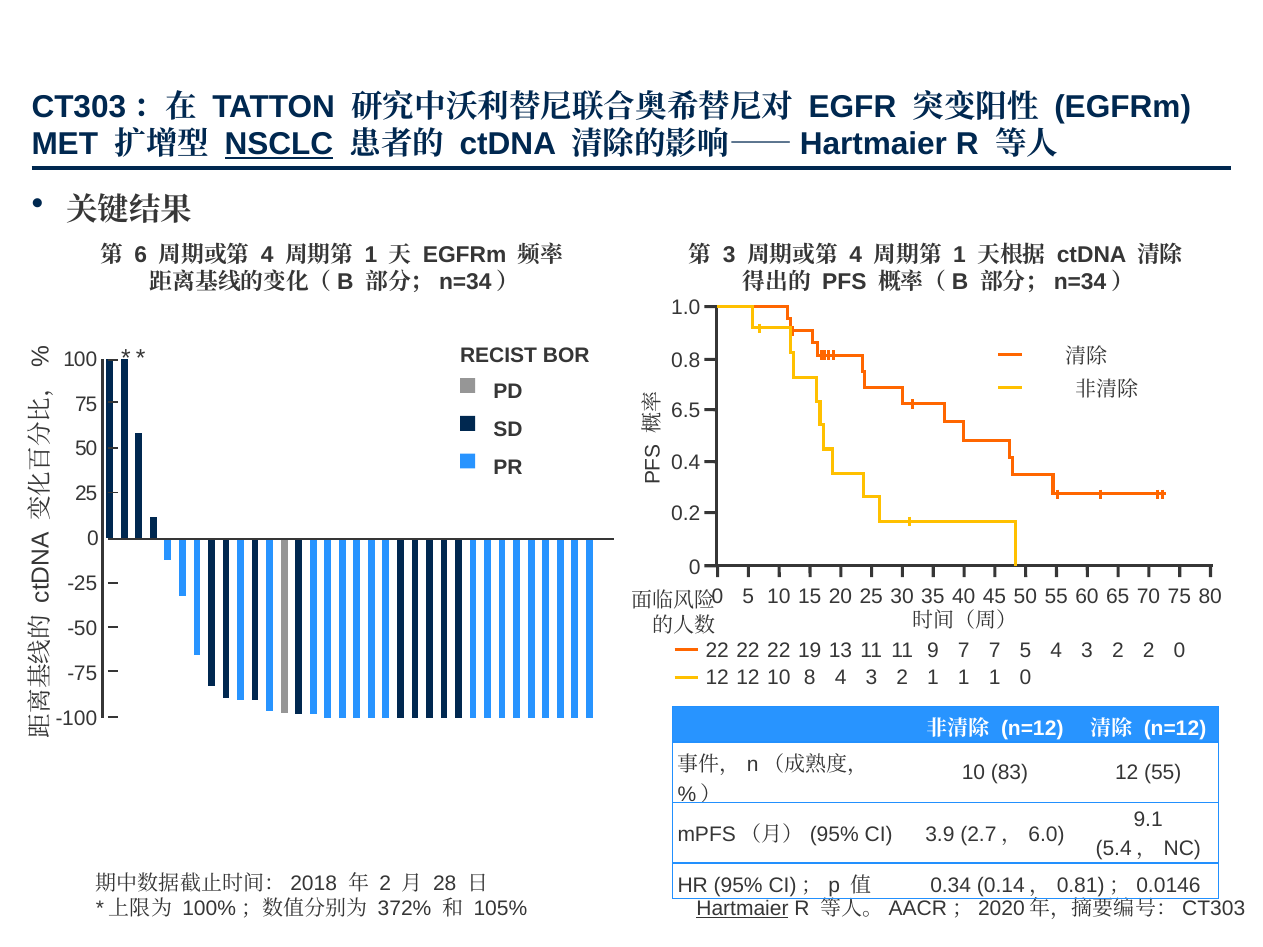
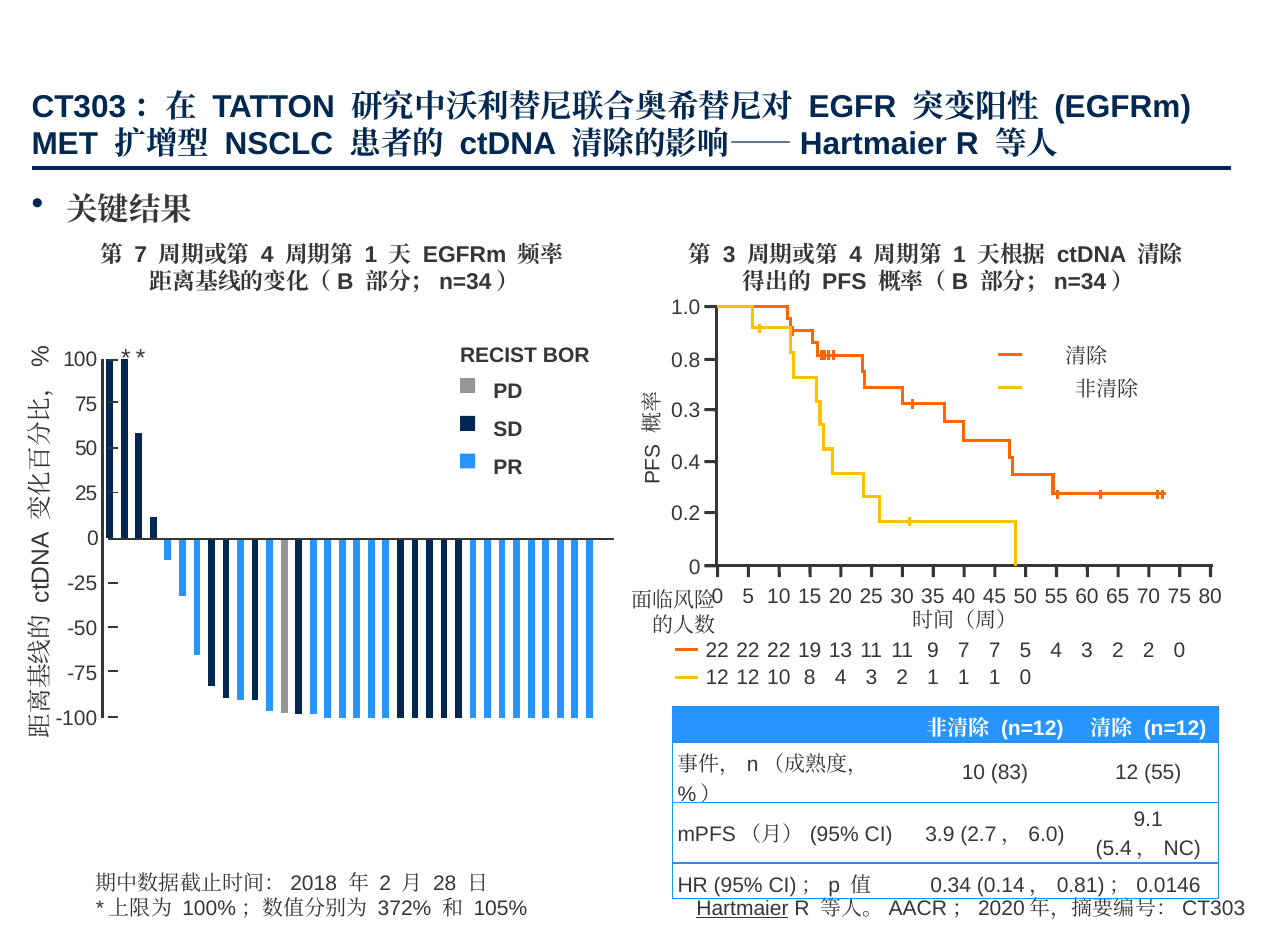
NSCLC underline: present -> none (279, 145)
6: 6 -> 7 (141, 255)
6.5: 6.5 -> 0.3 (686, 411)
